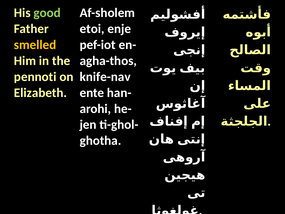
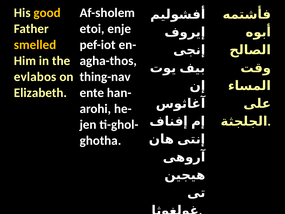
good colour: light green -> yellow (47, 13)
pennoti: pennoti -> evlabos (35, 77)
knife-nav: knife-nav -> thing-nav (105, 77)
